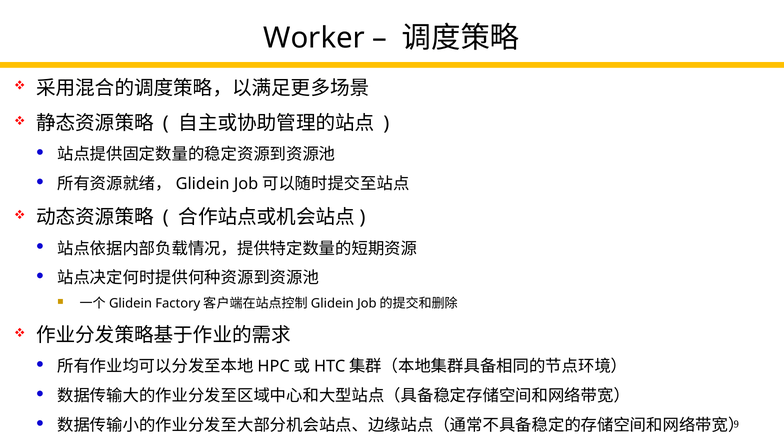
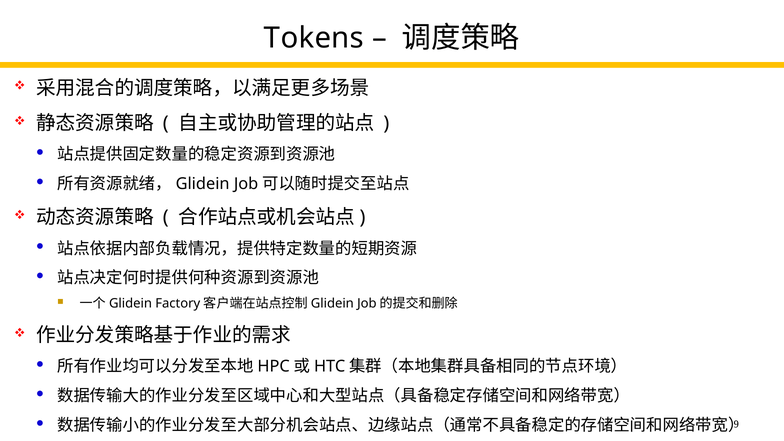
Worker: Worker -> Tokens (314, 38)
